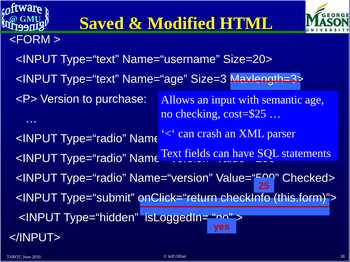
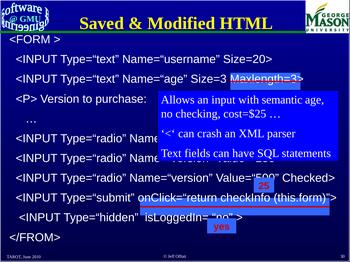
</INPUT>: </INPUT> -> </FROM> (35, 238)
